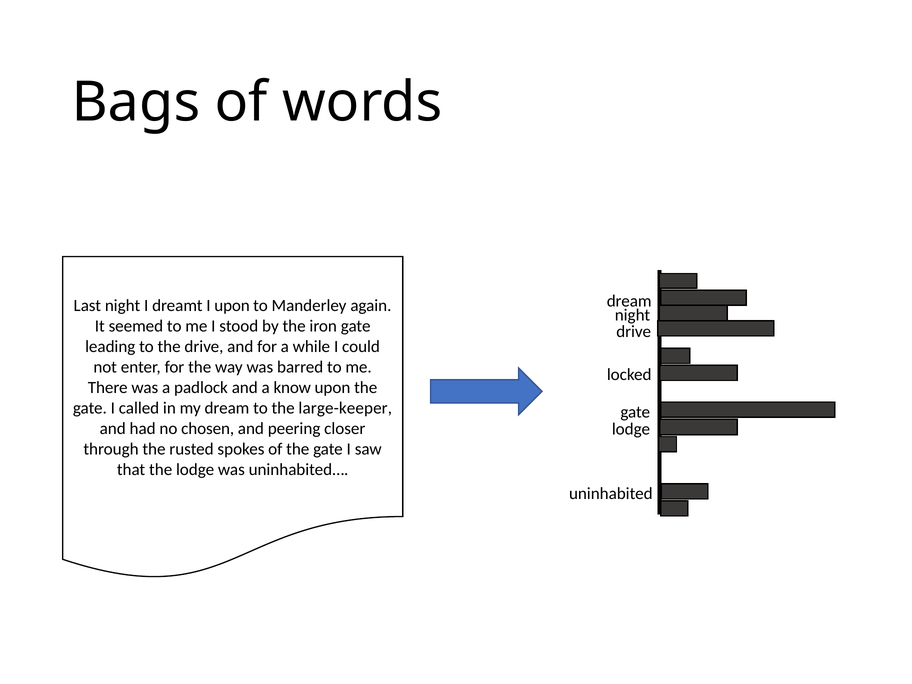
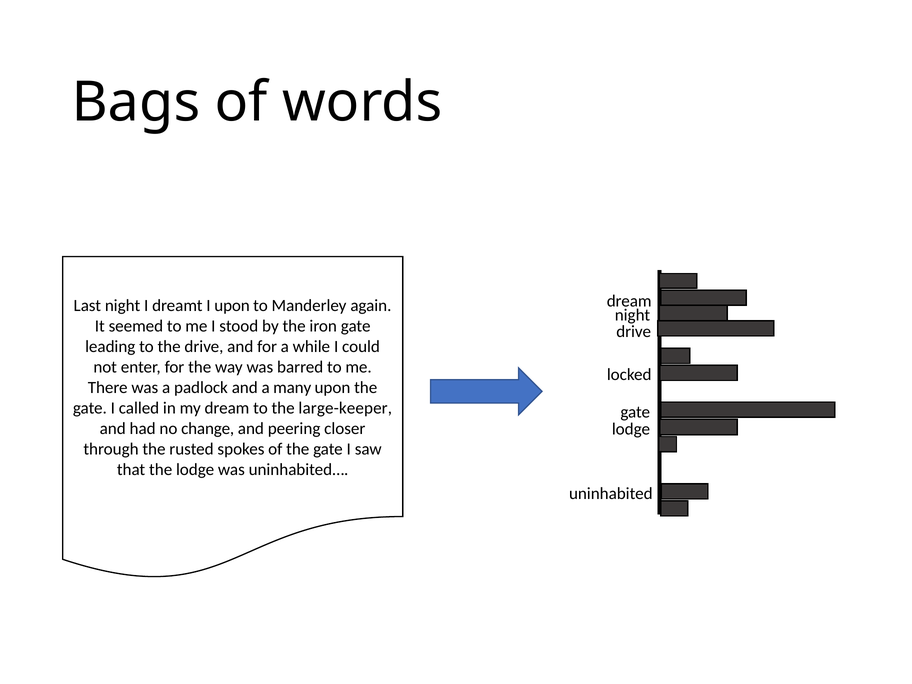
know: know -> many (292, 388)
chosen: chosen -> change (208, 429)
